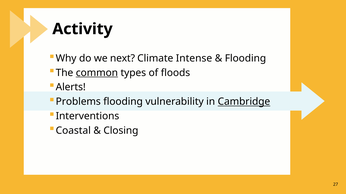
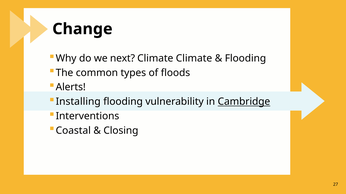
Activity: Activity -> Change (82, 29)
Climate Intense: Intense -> Climate (194, 58)
common underline: present -> none (97, 73)
Problems: Problems -> Installing (78, 102)
